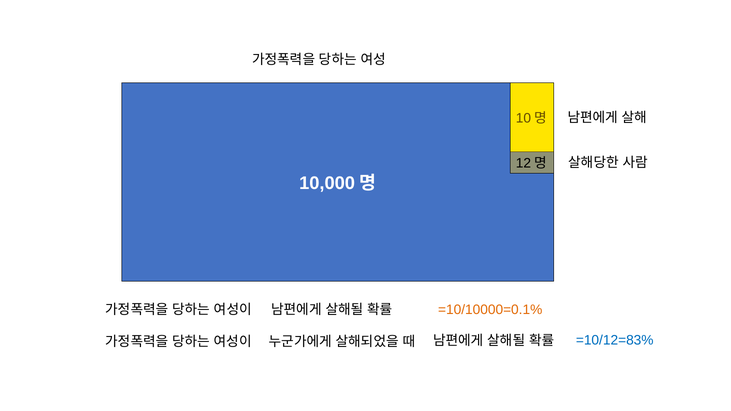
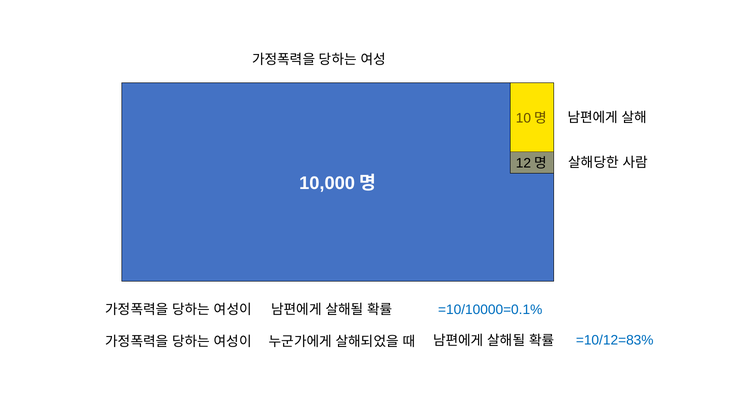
=10/10000=0.1% colour: orange -> blue (490, 310)
